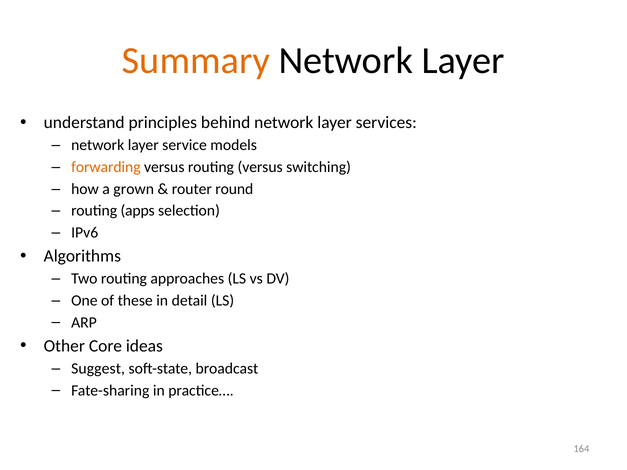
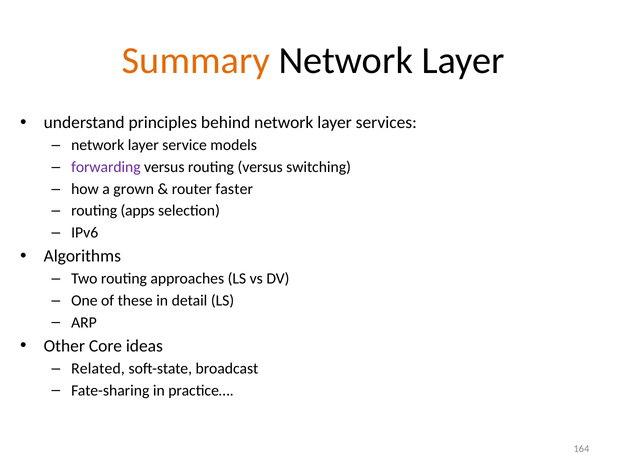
forwarding colour: orange -> purple (106, 167)
round: round -> faster (234, 189)
Suggest: Suggest -> Related (98, 369)
